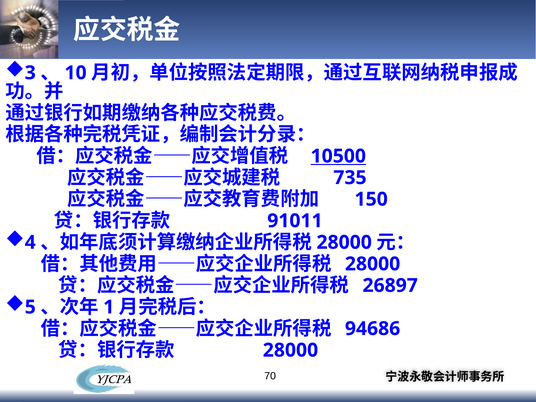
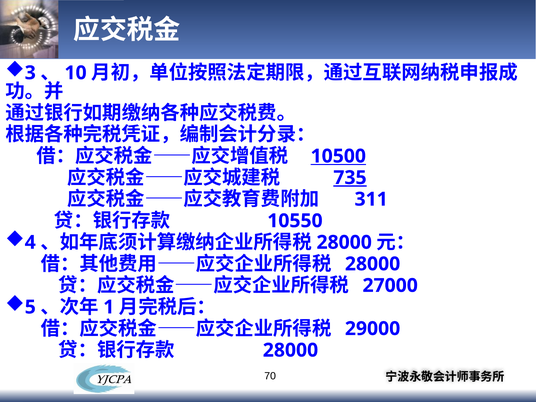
735 underline: none -> present (350, 178)
150: 150 -> 311 (371, 199)
91011: 91011 -> 10550 (295, 221)
26897: 26897 -> 27000 (390, 286)
94686: 94686 -> 29000 (373, 329)
